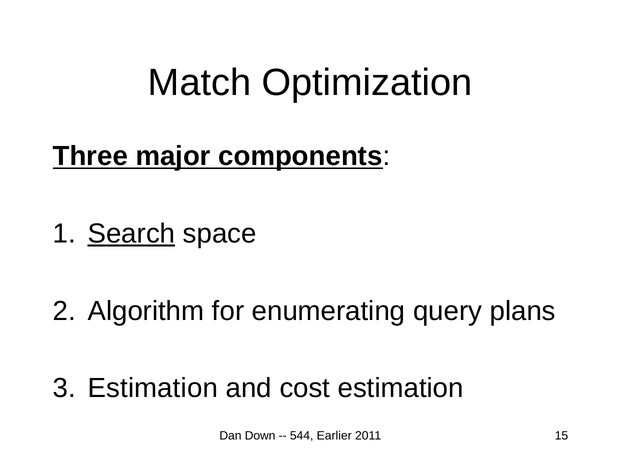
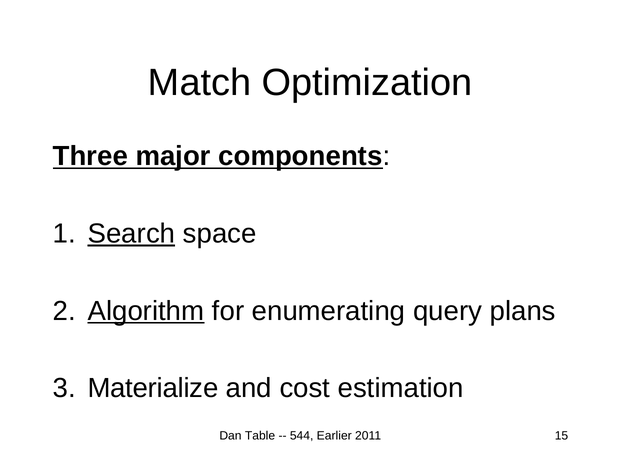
Algorithm underline: none -> present (146, 311)
Estimation: Estimation -> Materialize (153, 388)
Down: Down -> Table (260, 436)
